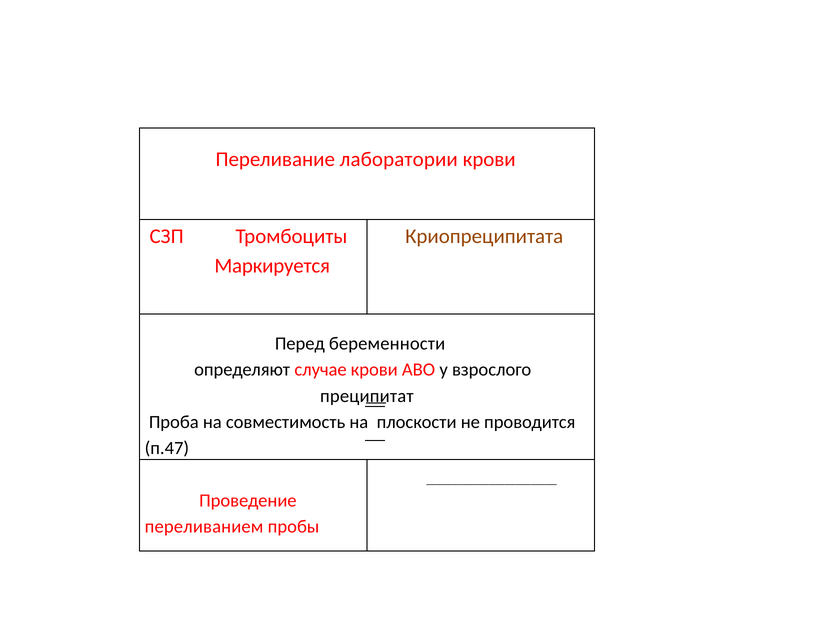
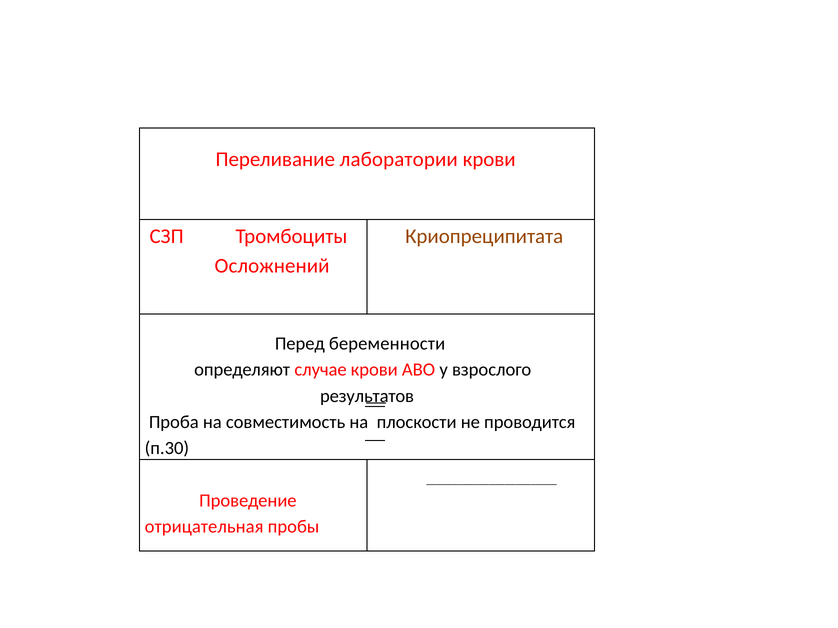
Маркируется: Маркируется -> Осложнений (272, 266)
преципитат: преципитат -> результатов (367, 396)
п.47: п.47 -> п.30 (167, 449)
переливанием: переливанием -> отрицательная (204, 527)
